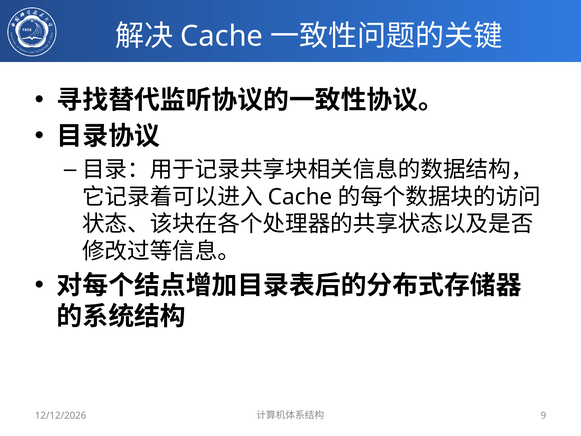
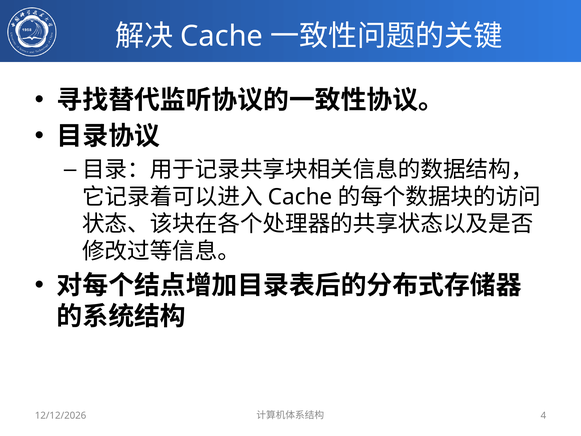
9: 9 -> 4 (543, 415)
